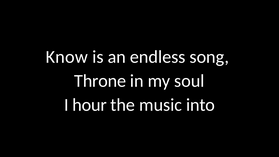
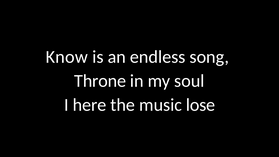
hour: hour -> here (90, 105)
into: into -> lose (201, 105)
